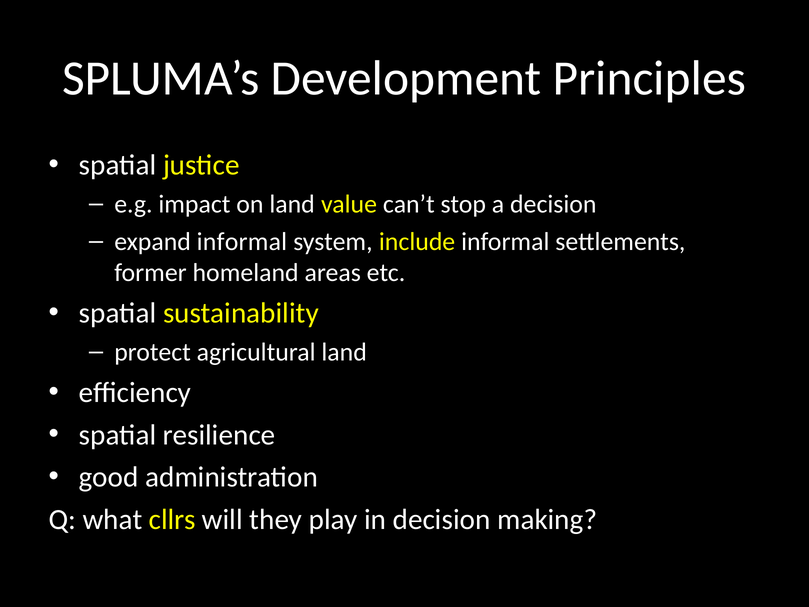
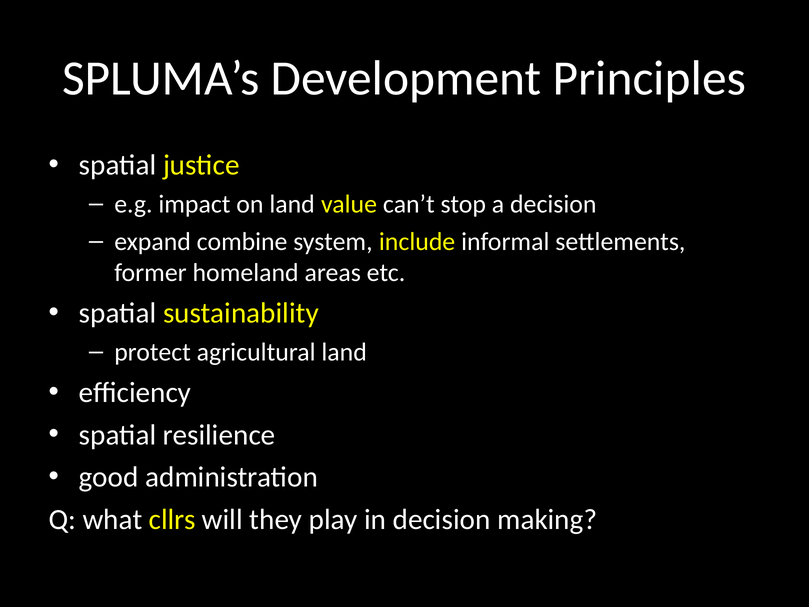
expand informal: informal -> combine (242, 242)
